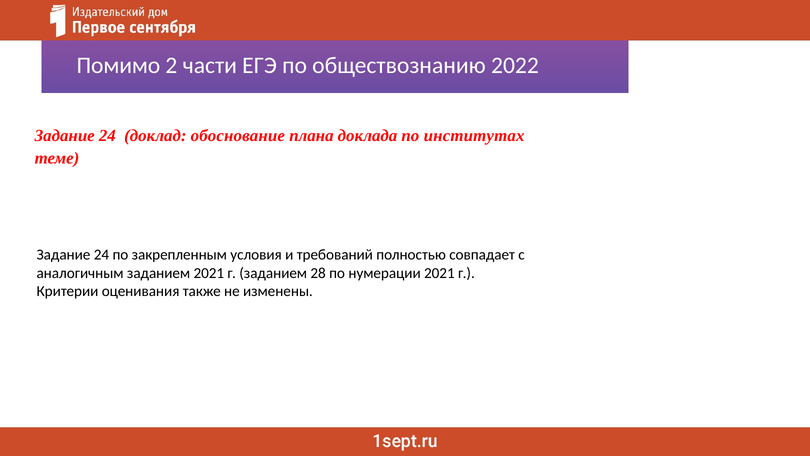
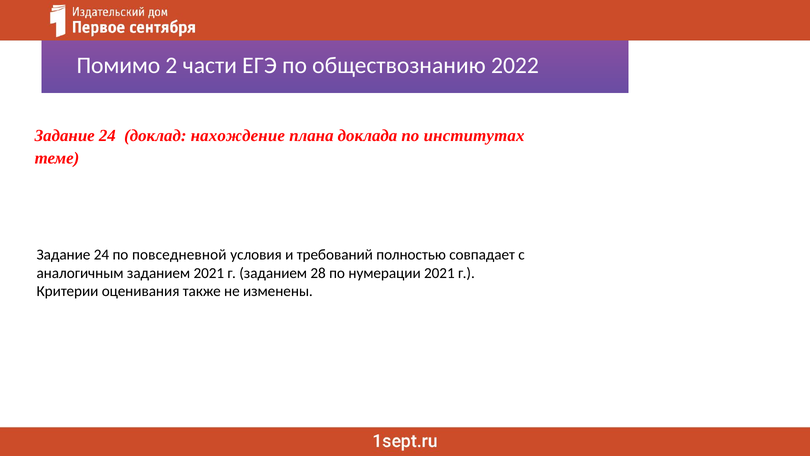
обоснование: обоснование -> нахождение (238, 136)
закрепленным: закрепленным -> повседневной (179, 255)
